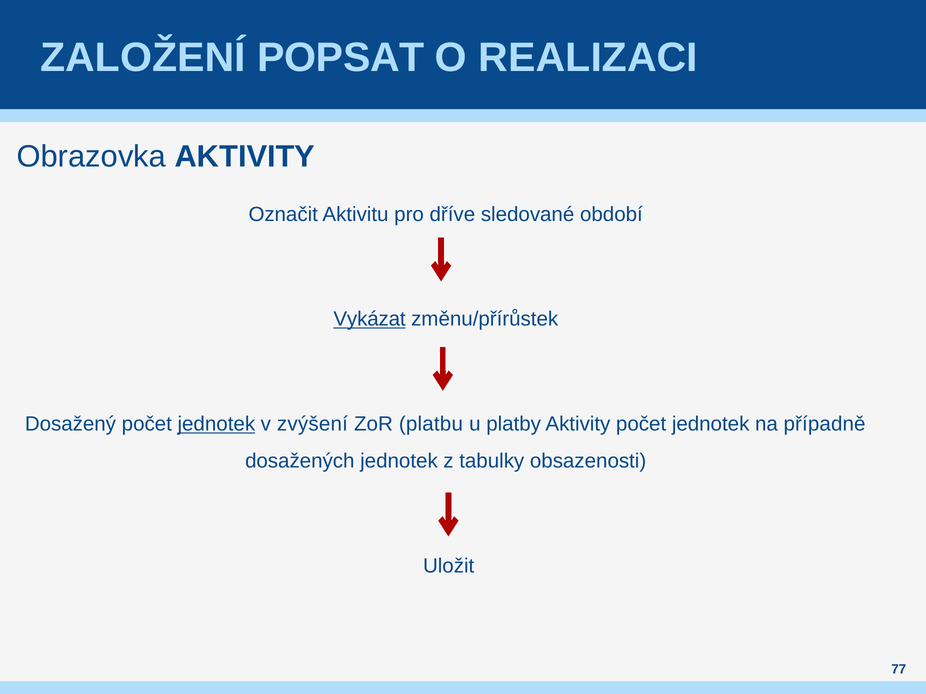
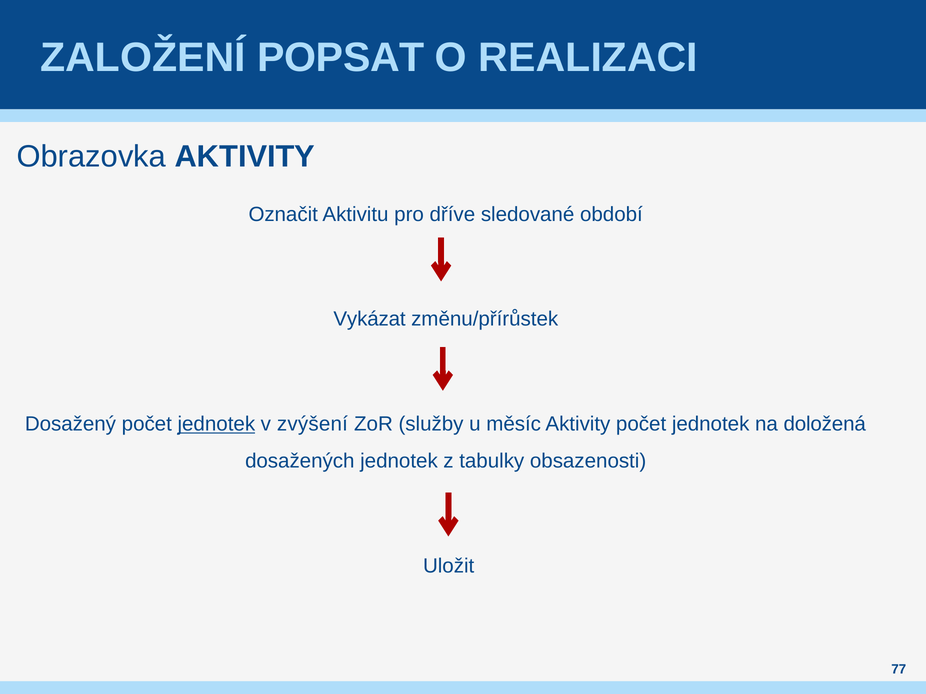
Vykázat underline: present -> none (370, 319)
platbu: platbu -> služby (431, 424)
platby: platby -> měsíc (514, 424)
případně: případně -> doložená (825, 424)
